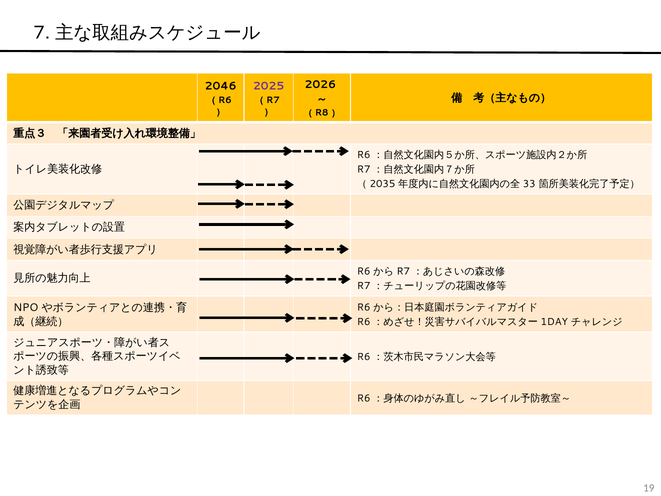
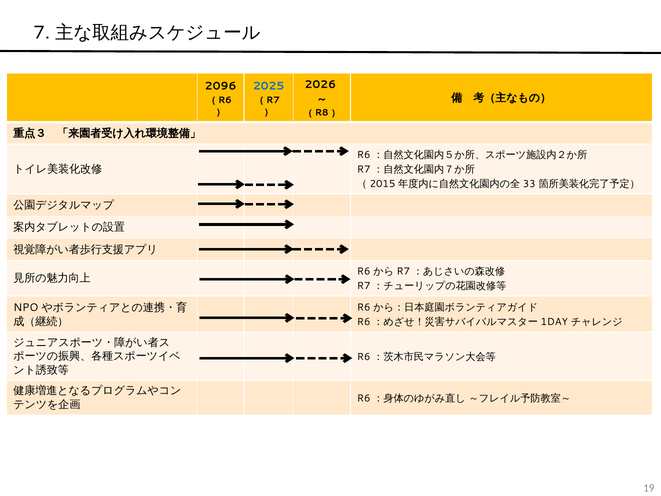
2046: 2046 -> 2096 (221, 86)
2025 colour: purple -> blue (269, 86)
2035: 2035 -> 2015 (382, 184)
